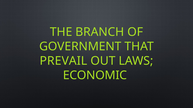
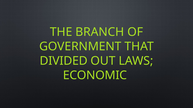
PREVAIL: PREVAIL -> DIVIDED (64, 61)
